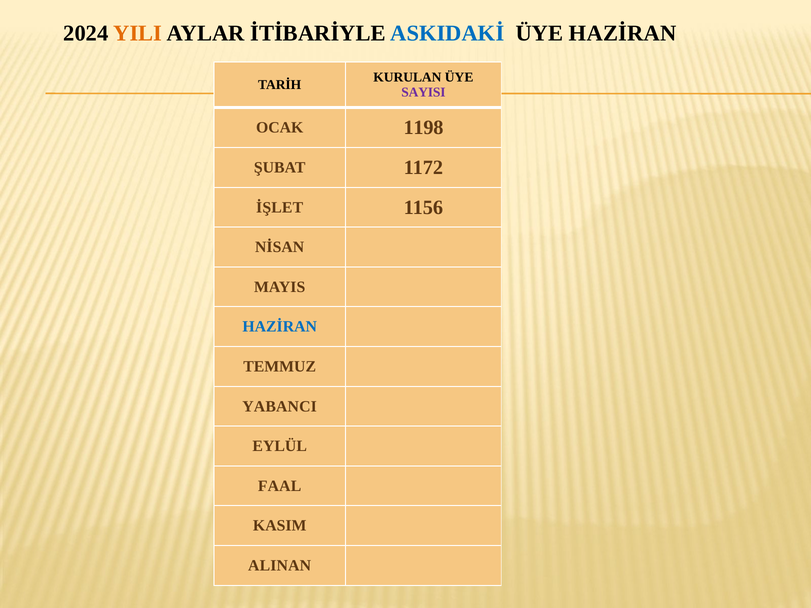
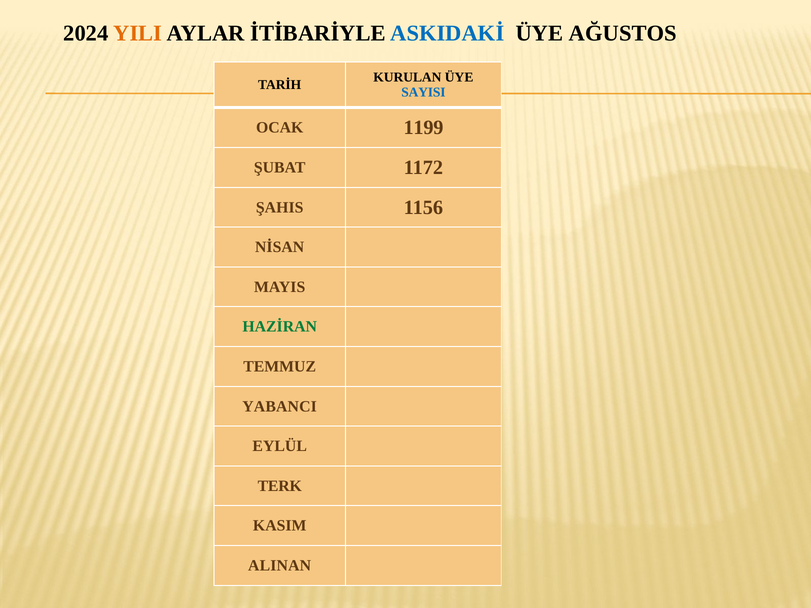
ÜYE HAZİRAN: HAZİRAN -> AĞUSTOS (623, 33)
SAYISI colour: purple -> blue (423, 92)
1198: 1198 -> 1199 (423, 128)
İŞLET: İŞLET -> ŞAHIS (280, 207)
HAZİRAN colour: blue -> green (280, 327)
FAAL: FAAL -> TERK (280, 486)
